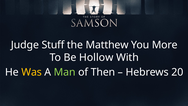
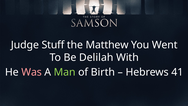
More: More -> Went (165, 45)
Hollow: Hollow -> Delilah (96, 57)
Was colour: yellow -> pink (32, 72)
Then: Then -> Birth (103, 72)
20: 20 -> 41 (177, 72)
